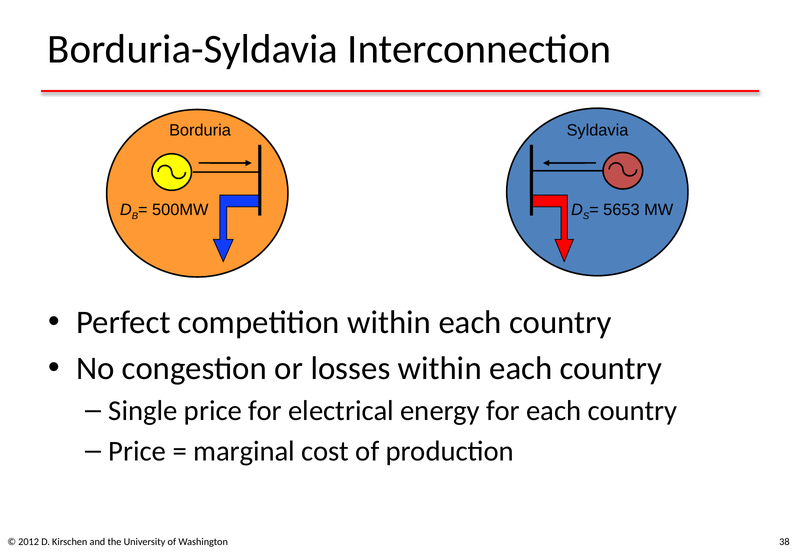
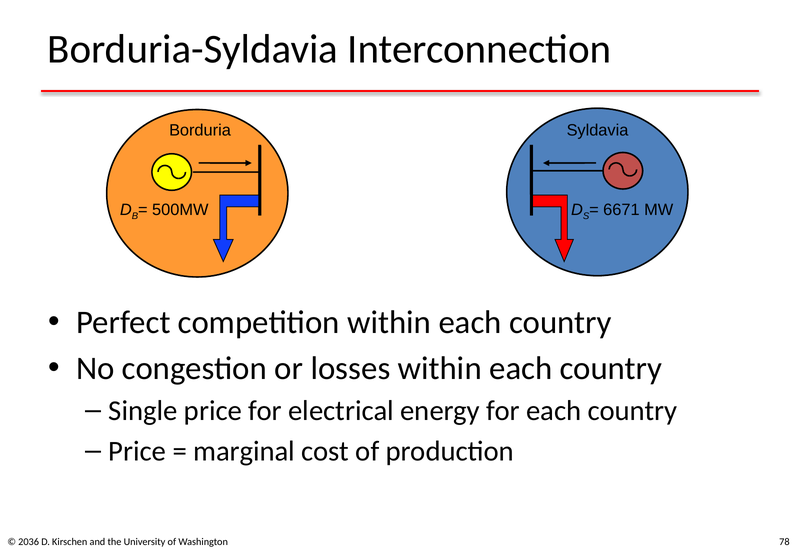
5653: 5653 -> 6671 (621, 210)
2012: 2012 -> 2036 (29, 542)
38: 38 -> 78 (784, 542)
